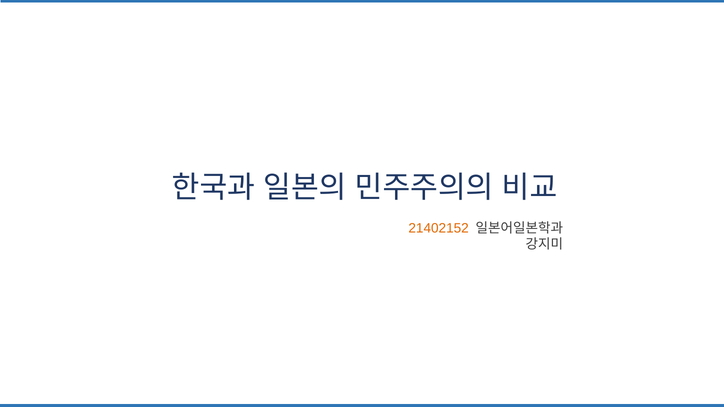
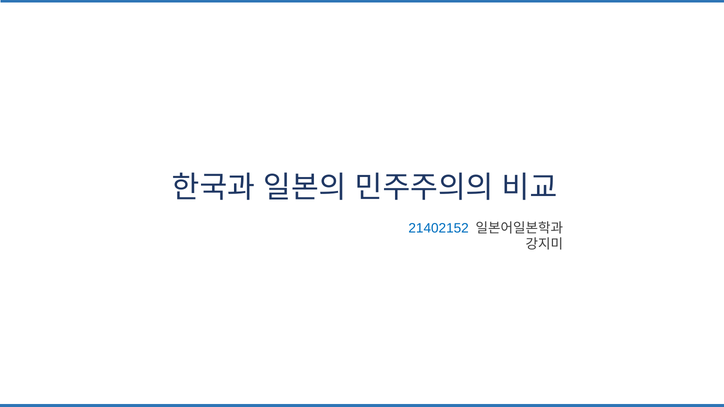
21402152 colour: orange -> blue (439, 228)
